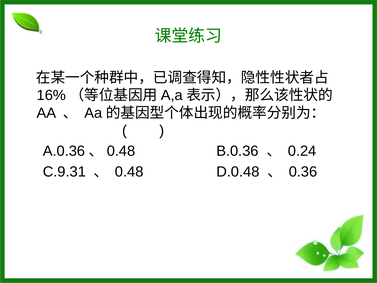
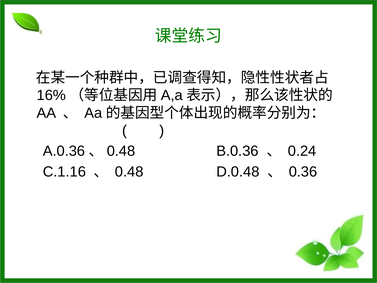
C.9.31: C.9.31 -> C.1.16 (64, 172)
